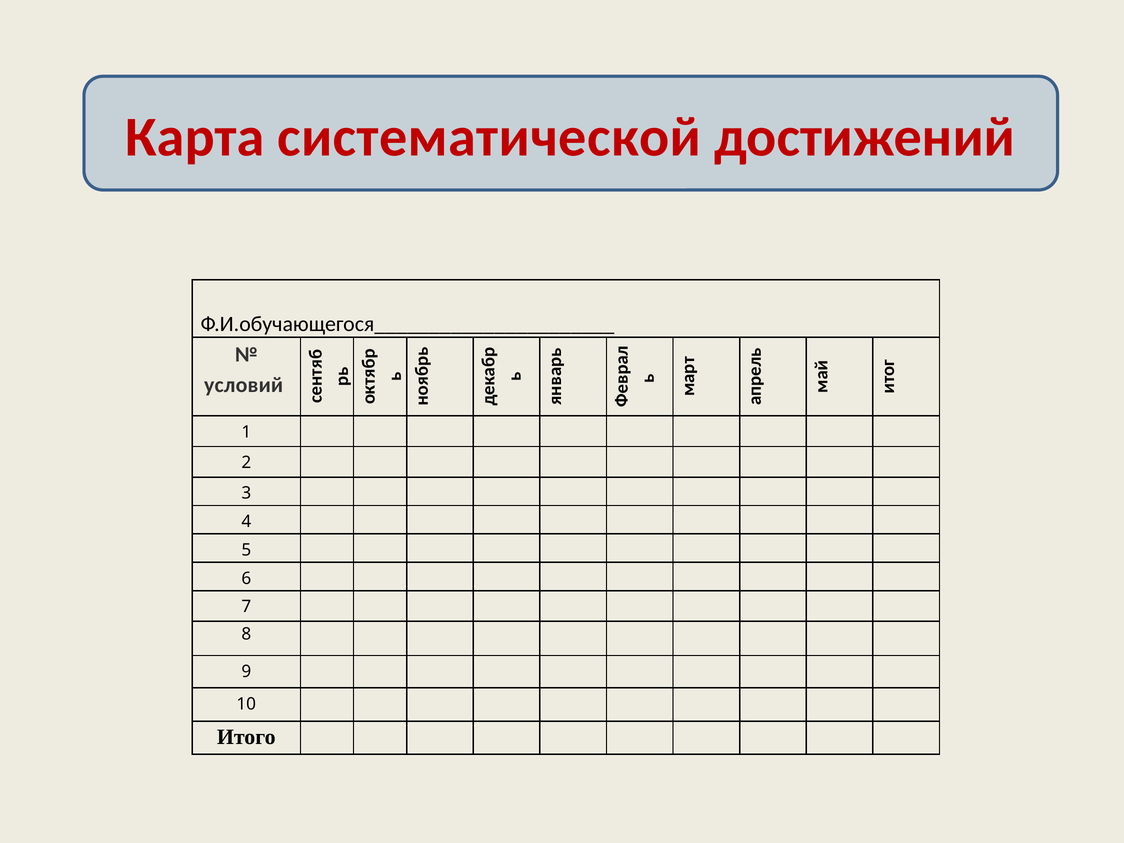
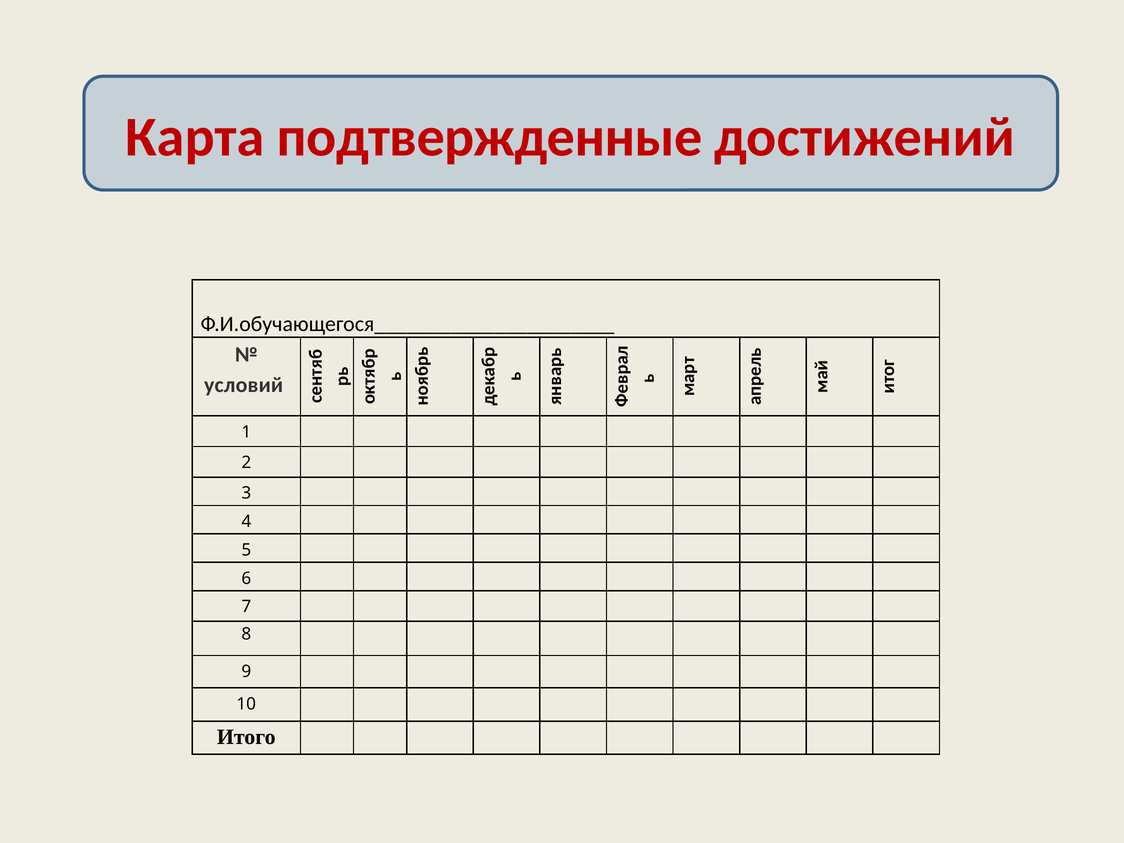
систематической: систематической -> подтвержденные (490, 137)
